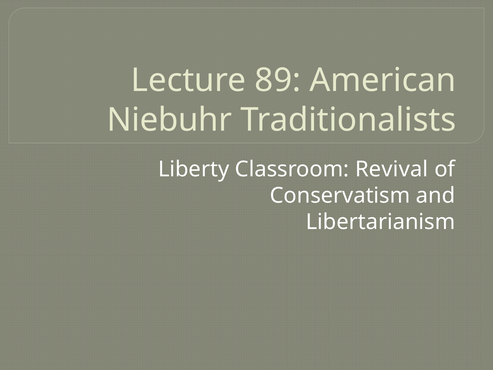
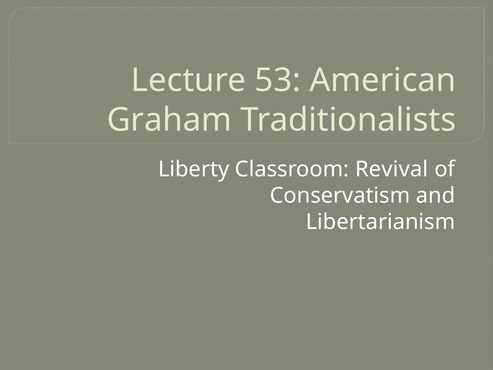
89: 89 -> 53 (278, 80)
Niebuhr: Niebuhr -> Graham (169, 120)
